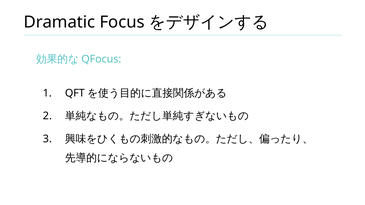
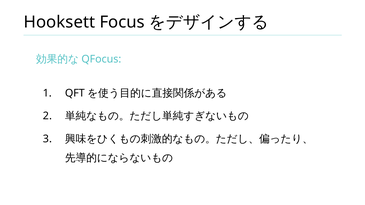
Dramatic: Dramatic -> Hooksett (59, 22)
